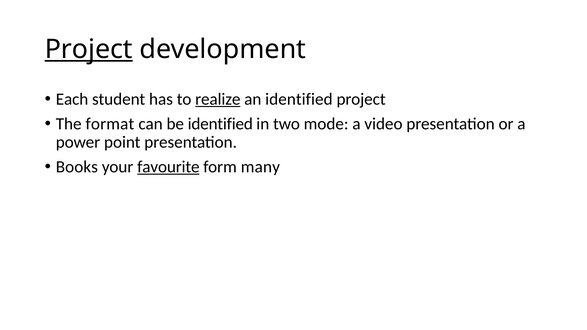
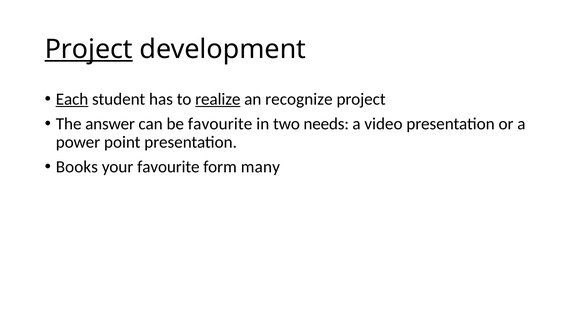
Each underline: none -> present (72, 99)
an identified: identified -> recognize (299, 99)
format: format -> answer (110, 124)
be identified: identified -> favourite (220, 124)
mode: mode -> needs (326, 124)
favourite underline: present -> none (168, 167)
